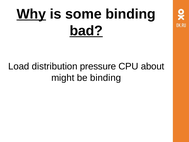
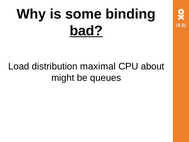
Why underline: present -> none (31, 14)
pressure: pressure -> maximal (98, 66)
be binding: binding -> queues (106, 78)
